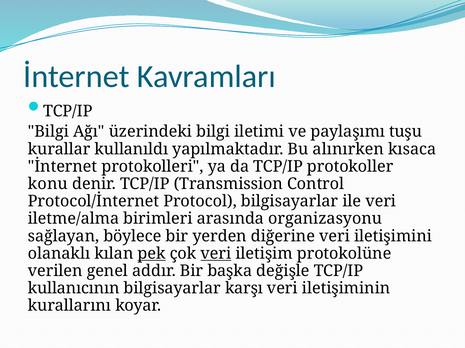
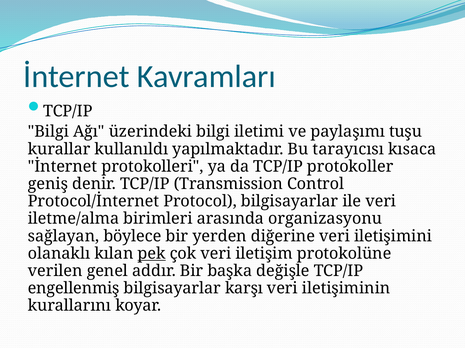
alınırken: alınırken -> tarayıcısı (348, 149)
konu: konu -> geniş (48, 184)
veri underline: present -> none (216, 254)
kullanıcının: kullanıcının -> engellenmiş (74, 289)
